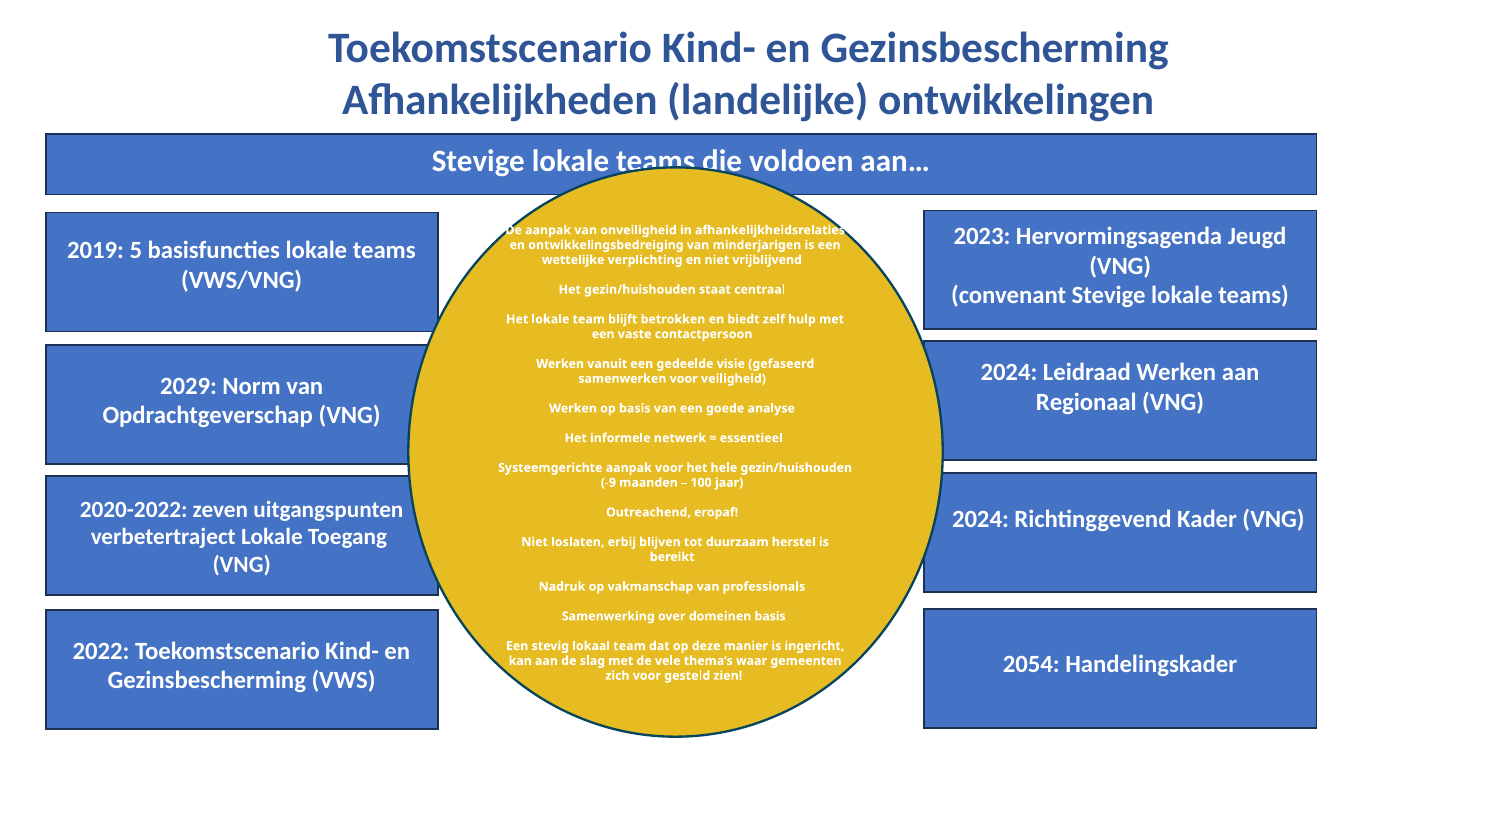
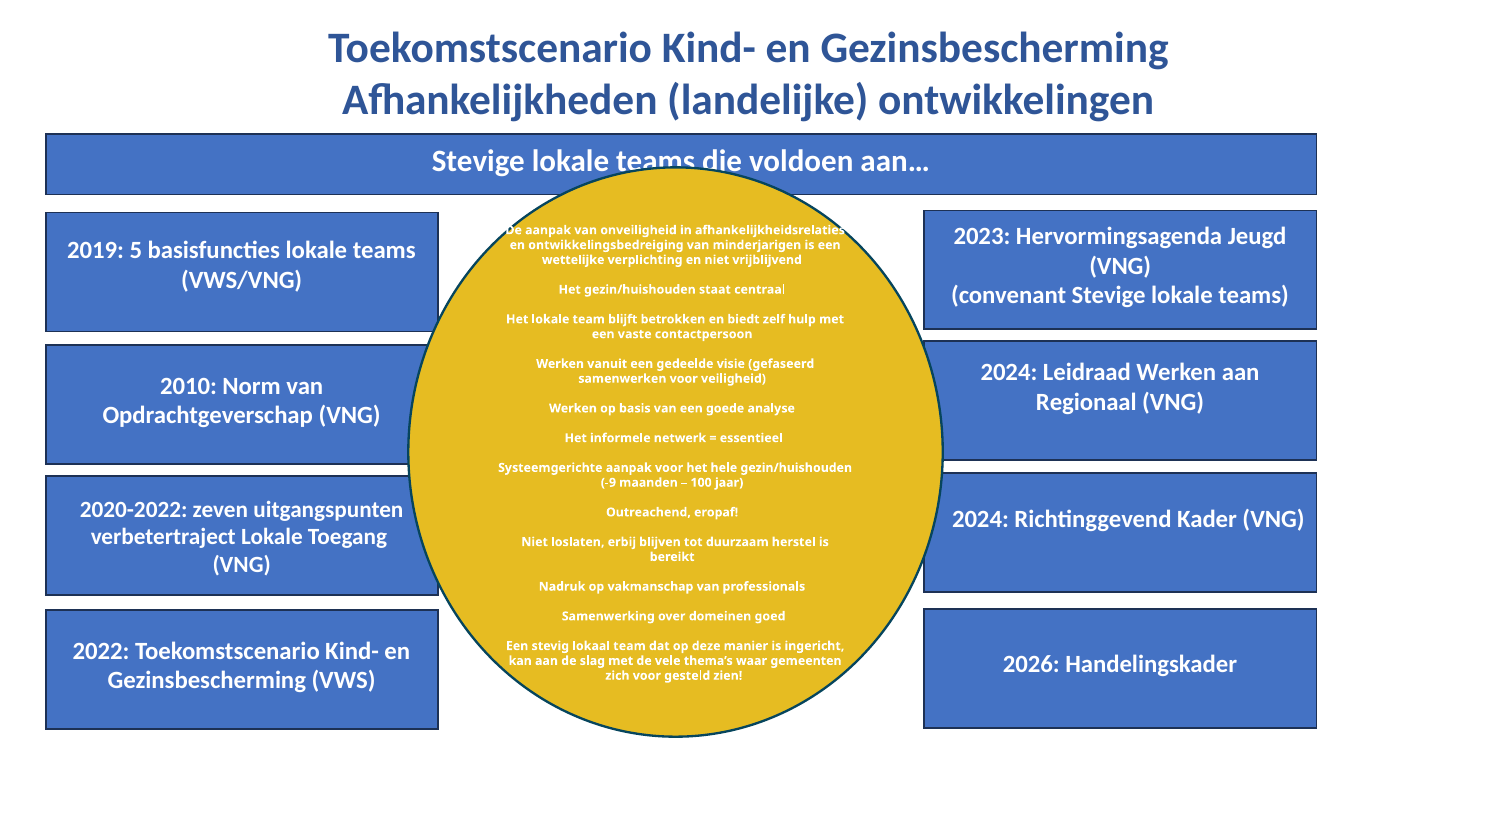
2029: 2029 -> 2010 (188, 386)
domeinen basis: basis -> goed (770, 616)
2054: 2054 -> 2026 (1031, 664)
